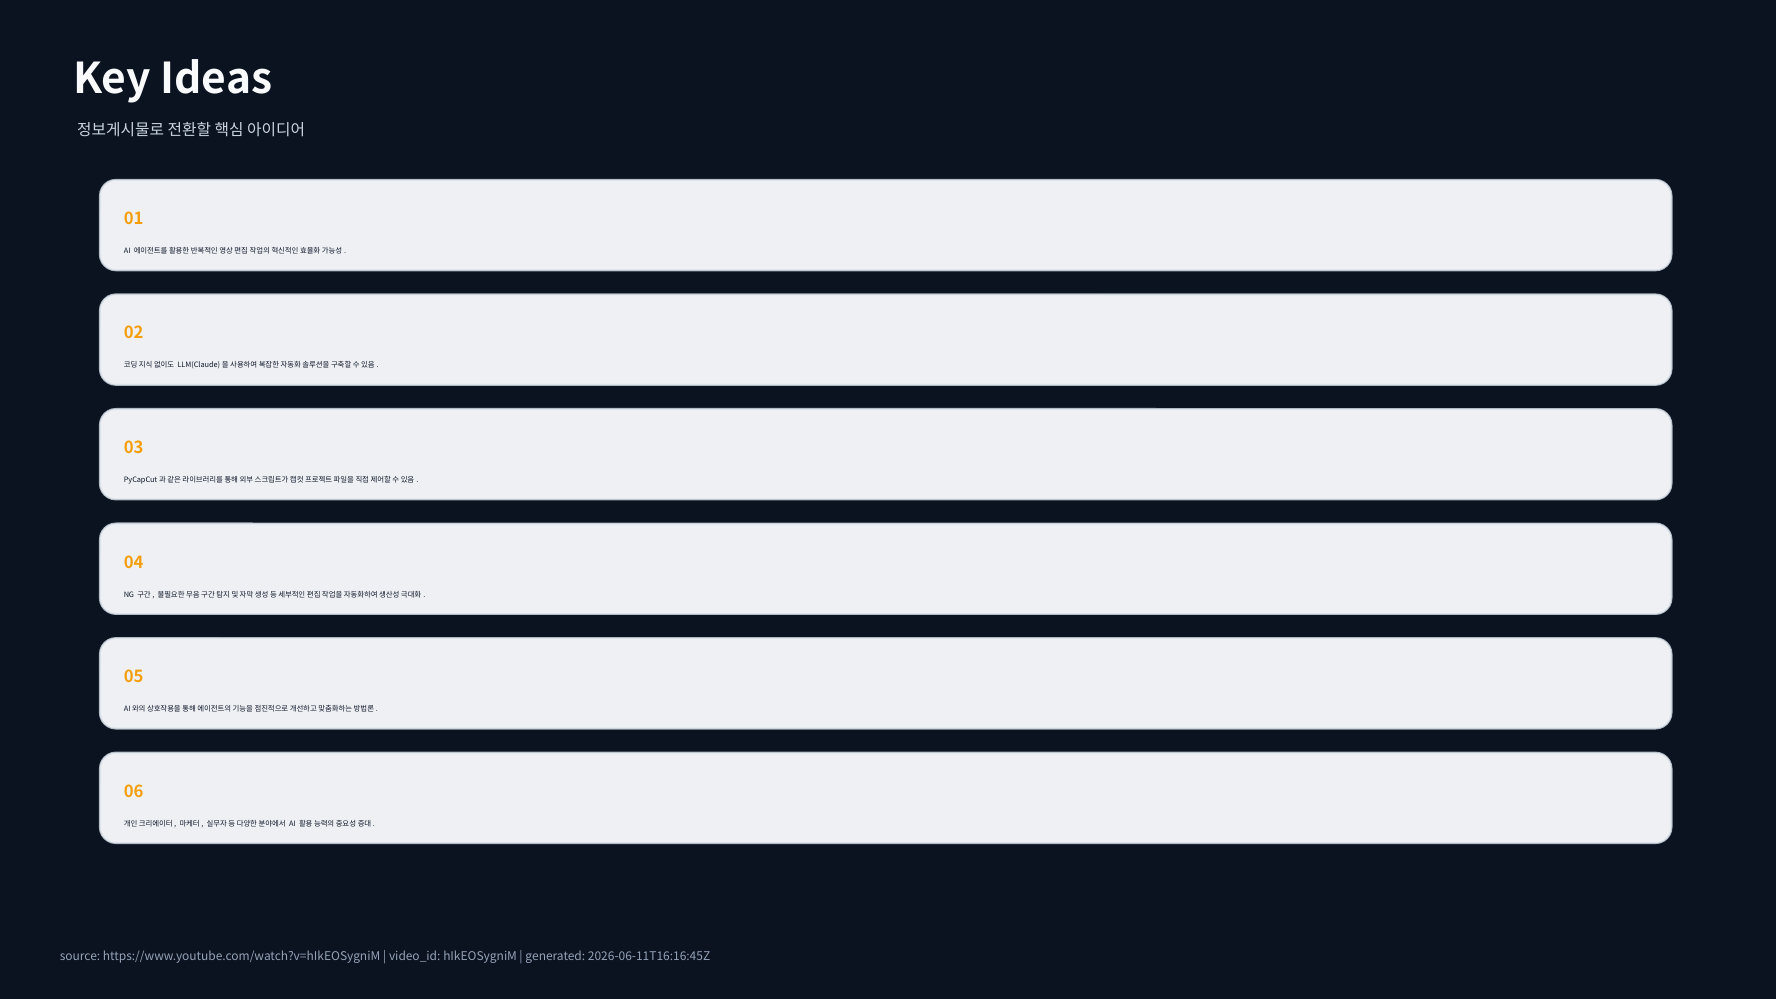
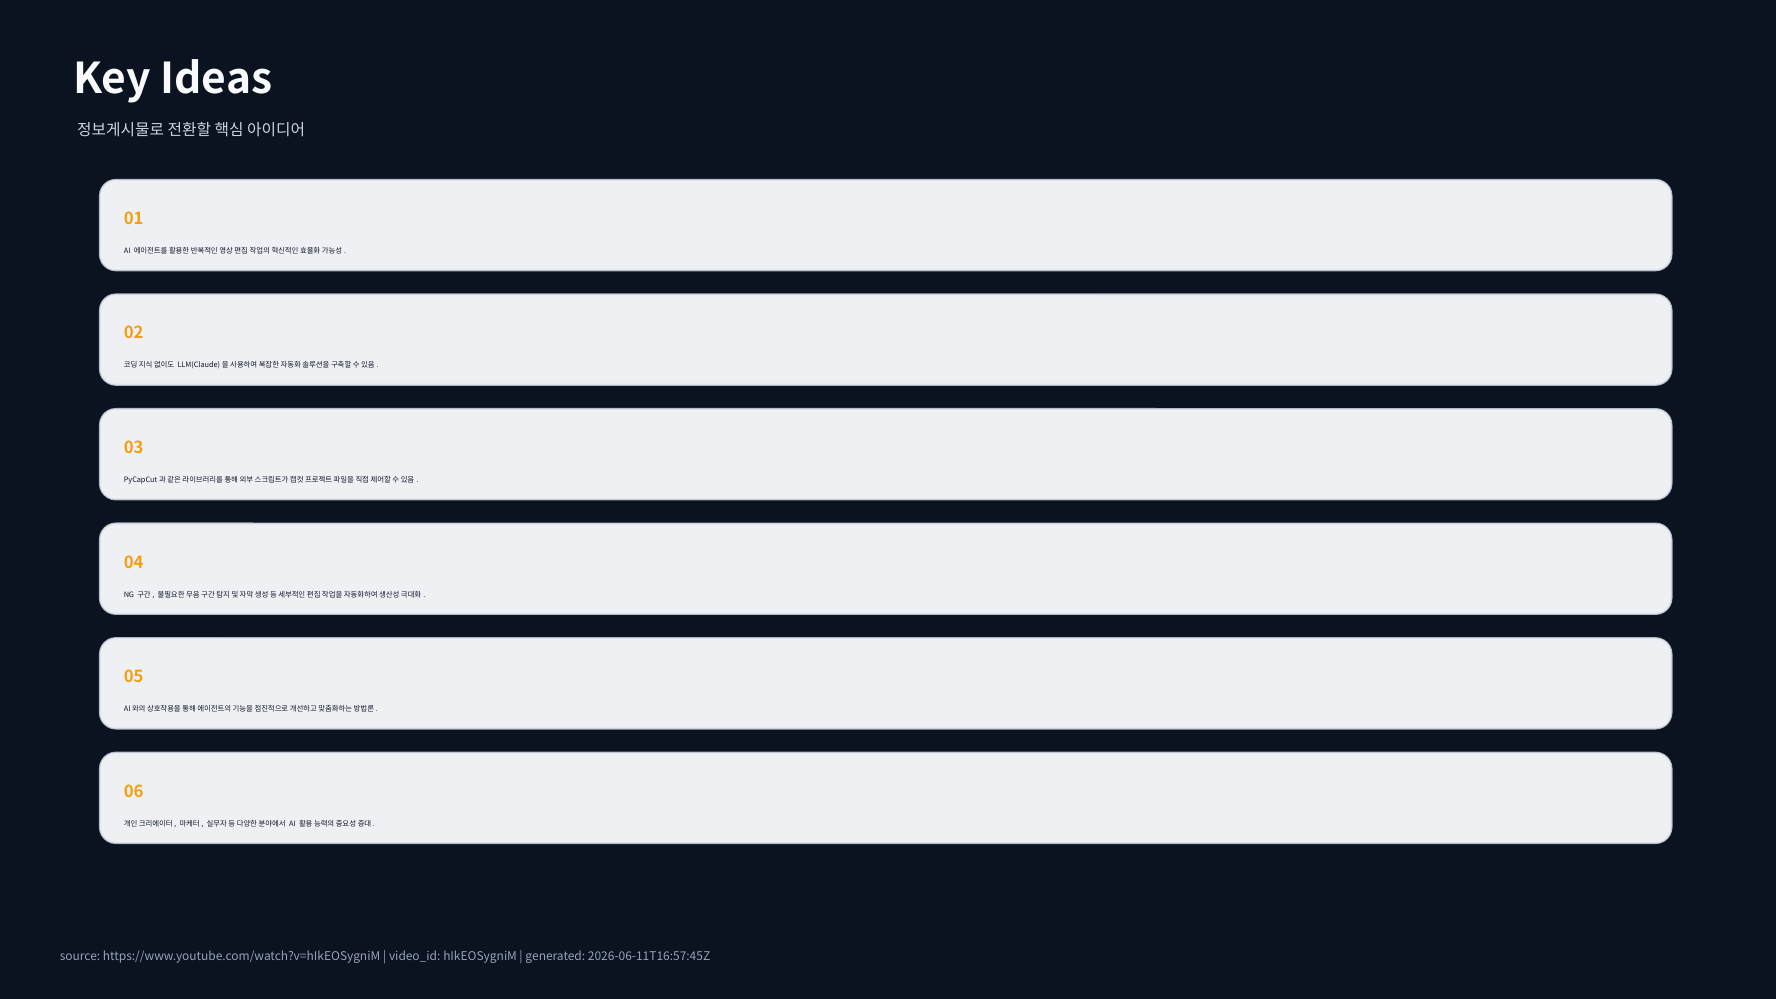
2026-06-11T16:16:45Z: 2026-06-11T16:16:45Z -> 2026-06-11T16:57:45Z (649, 957)
